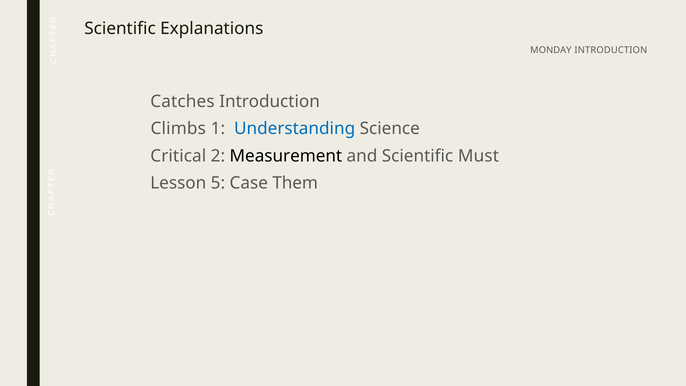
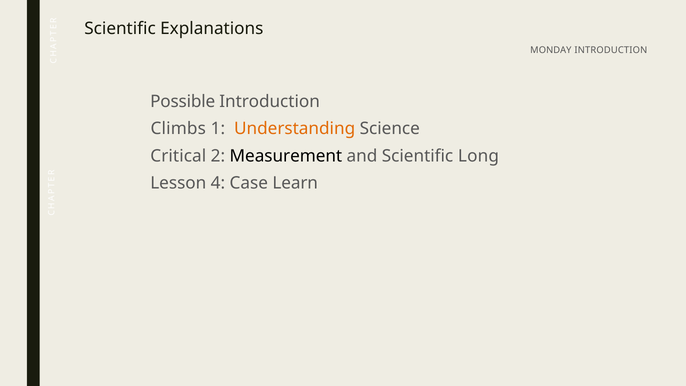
Catches: Catches -> Possible (183, 102)
Understanding colour: blue -> orange (295, 129)
Must: Must -> Long (478, 156)
5: 5 -> 4 (218, 183)
Them: Them -> Learn (295, 183)
